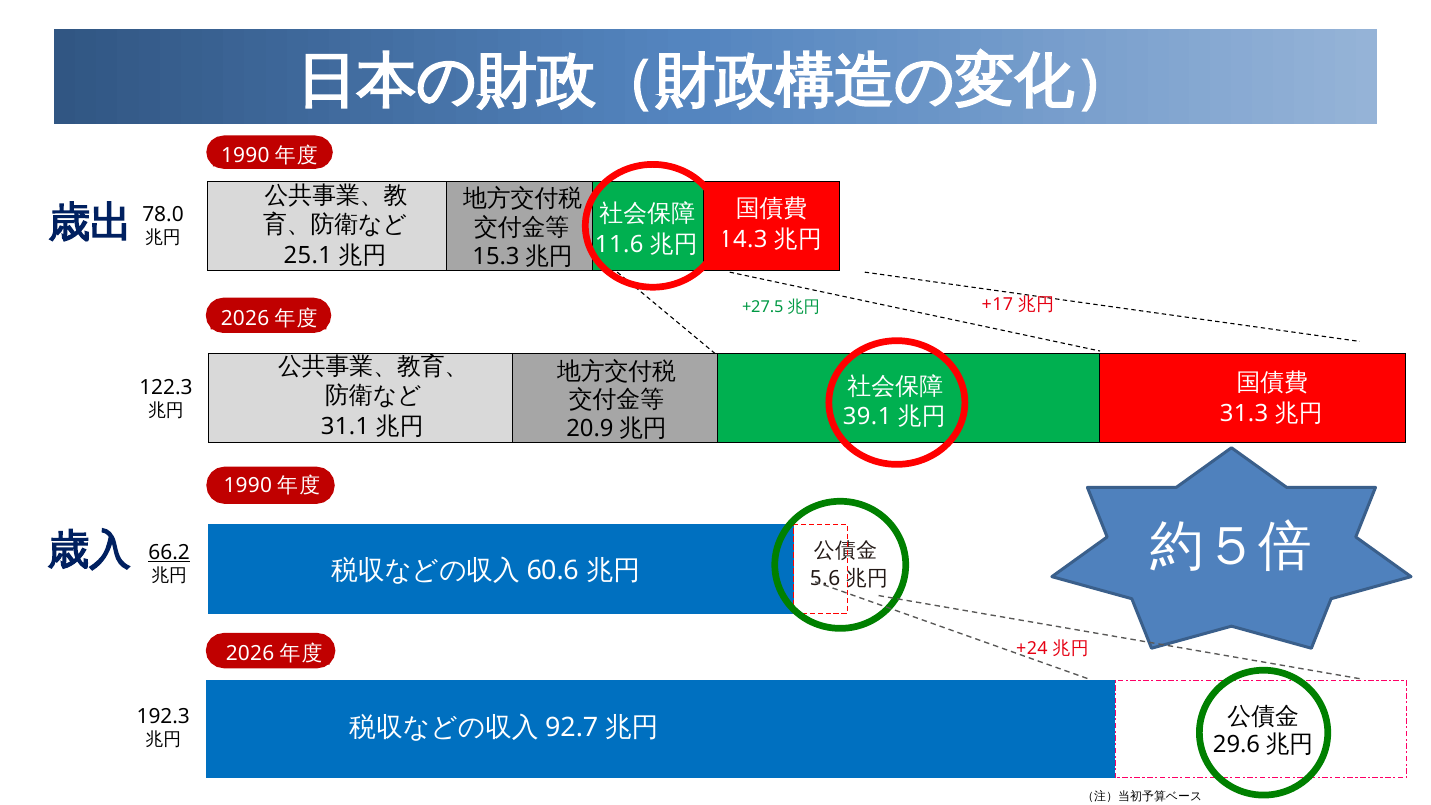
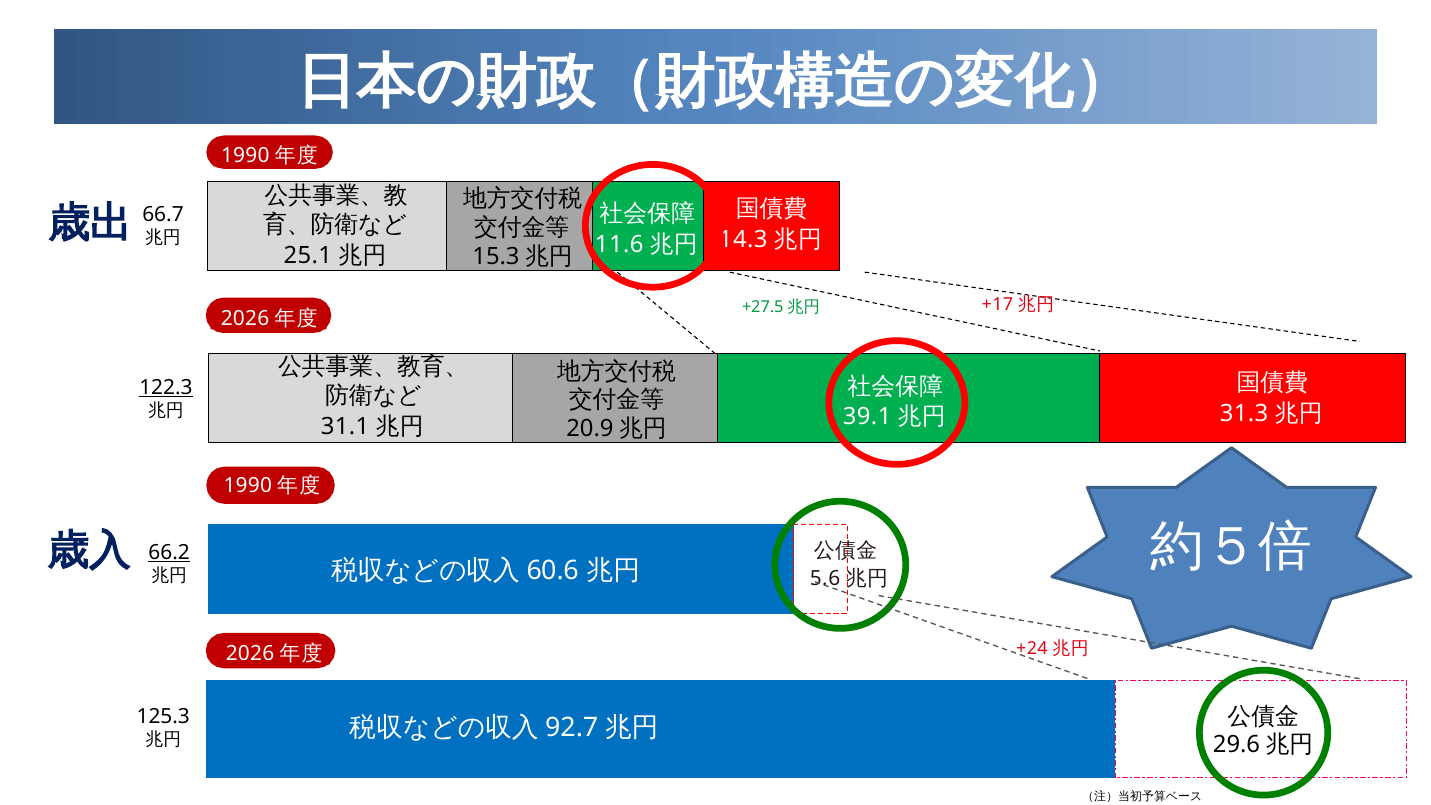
78.0: 78.0 -> 66.7 (163, 215)
122.3 underline: none -> present (166, 387)
192.3: 192.3 -> 125.3 (163, 716)
